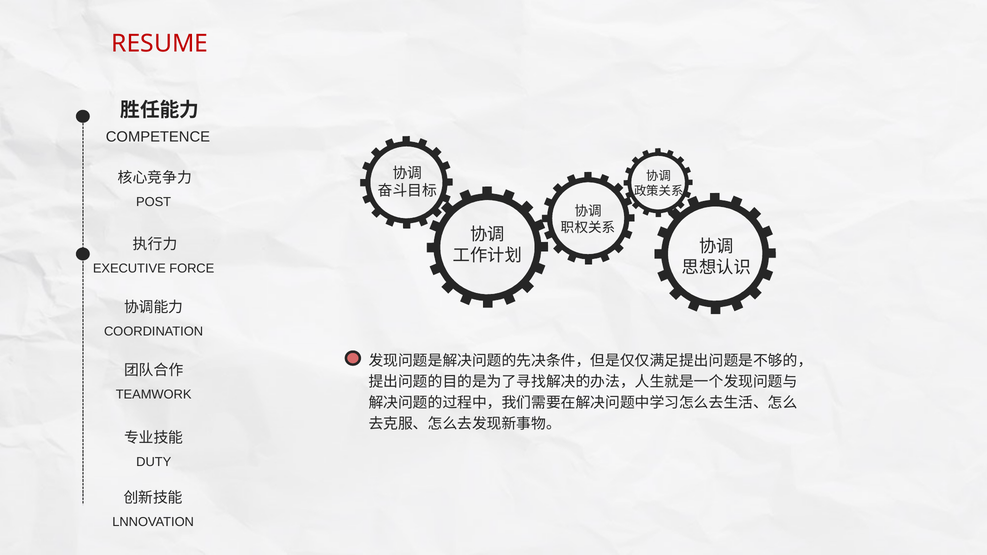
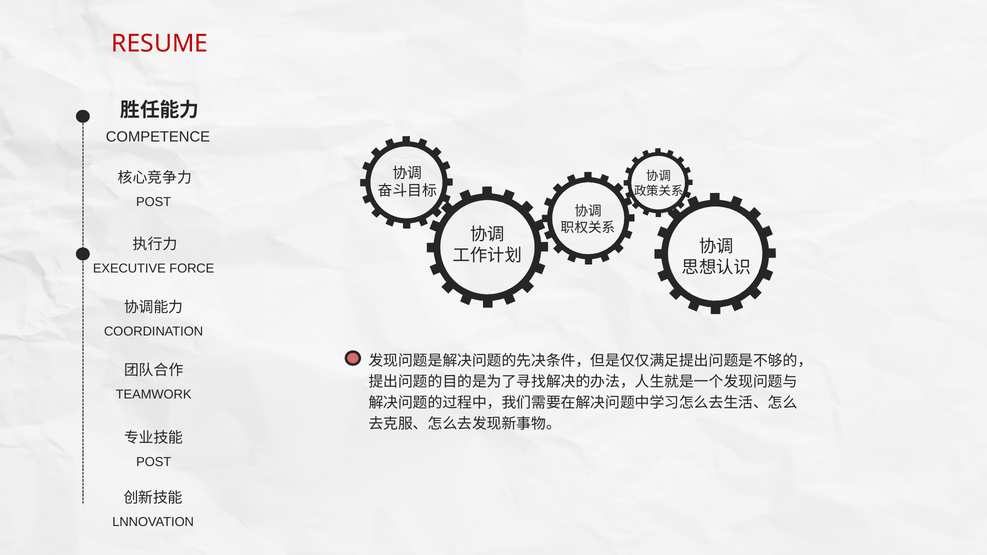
DUTY: DUTY -> POST (154, 462)
